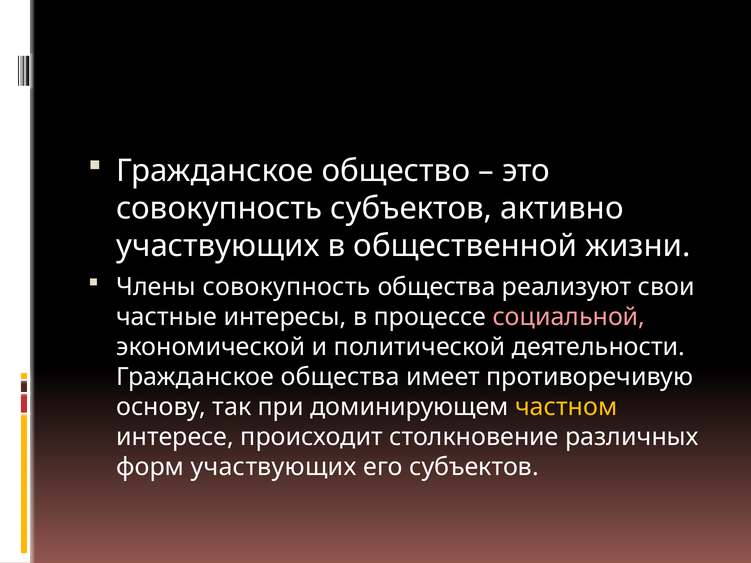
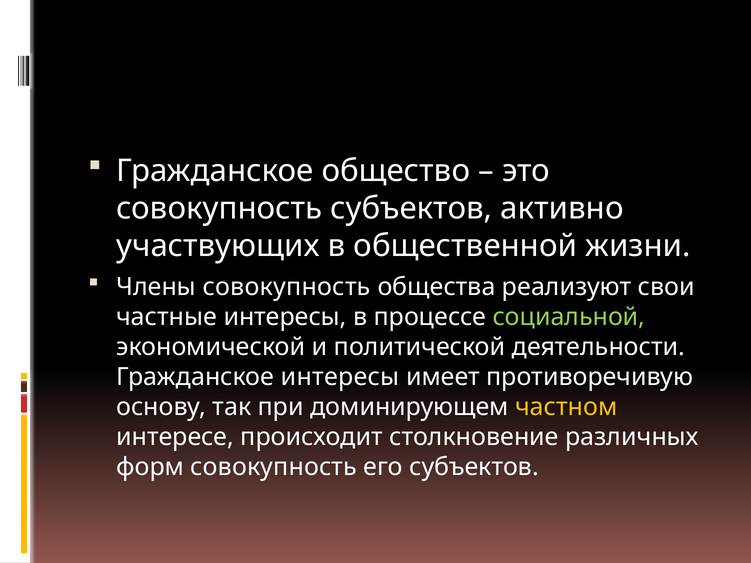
социальной colour: pink -> light green (569, 317)
Гражданское общества: общества -> интересы (340, 377)
форм участвующих: участвующих -> совокупность (274, 467)
